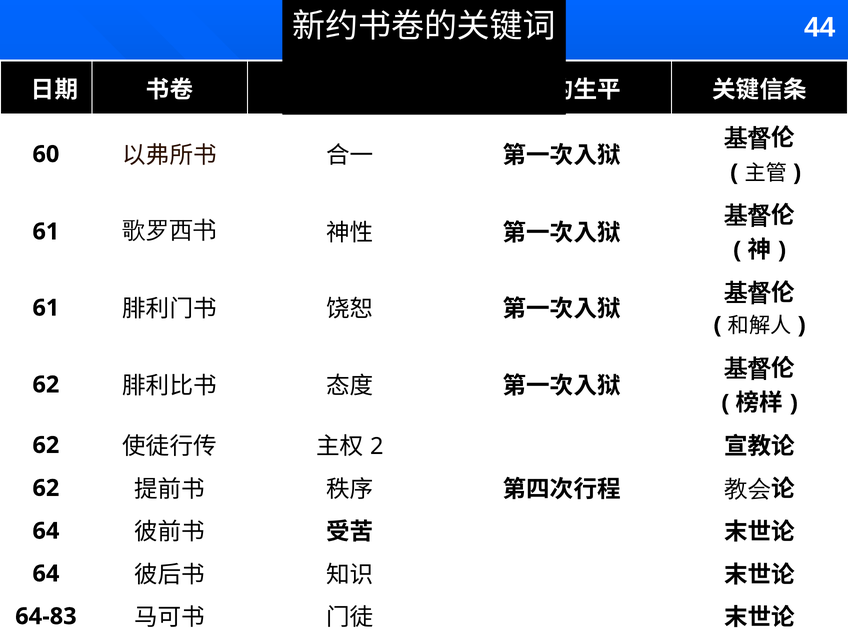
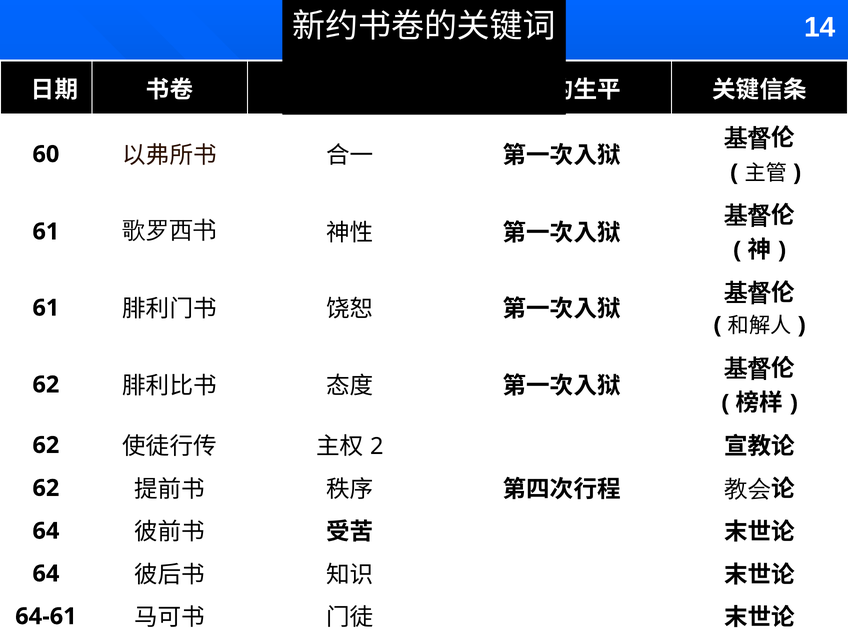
44: 44 -> 14 (820, 27)
64-83: 64-83 -> 64-61 (46, 616)
